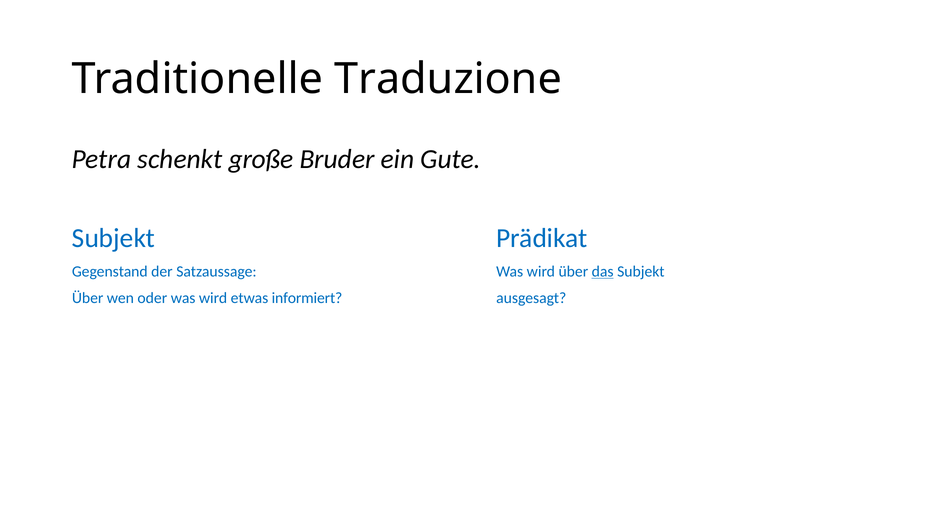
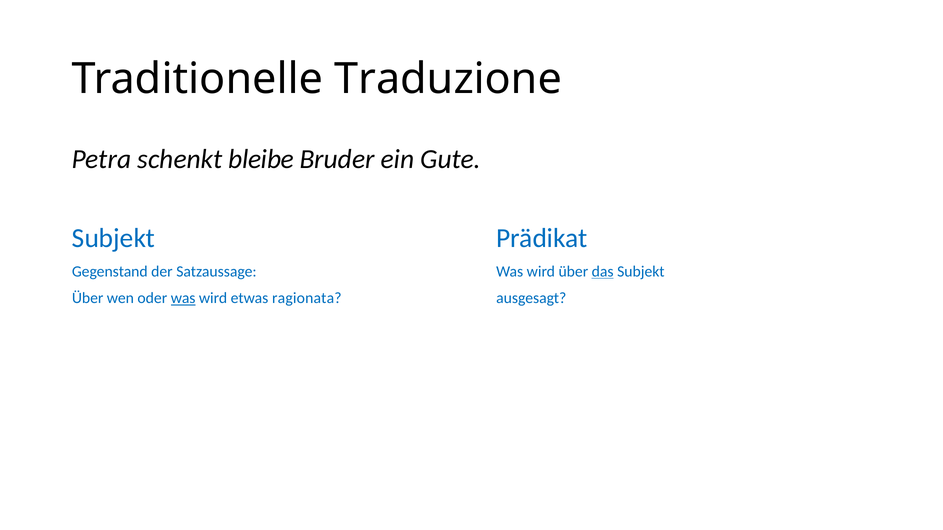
große: große -> bleibe (261, 159)
was underline: none -> present (183, 299)
informiert: informiert -> ragionata (307, 299)
